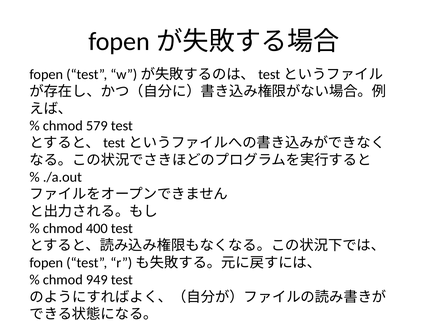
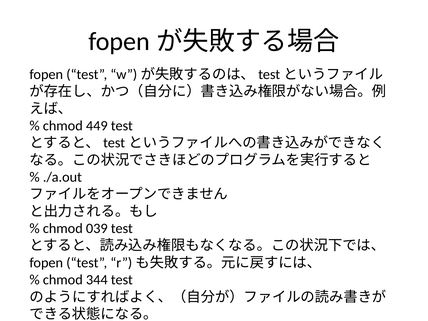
579: 579 -> 449 (97, 126)
400: 400 -> 039 (97, 228)
949: 949 -> 344 (97, 280)
